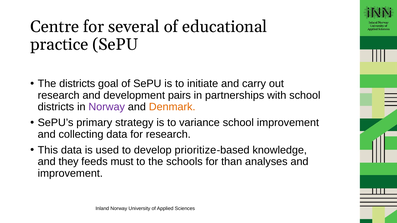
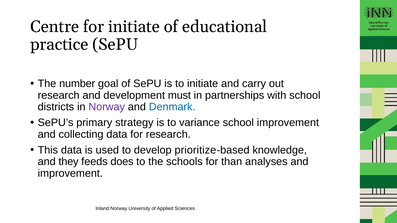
for several: several -> initiate (134, 27)
The districts: districts -> number (77, 84)
pairs: pairs -> must (179, 95)
Denmark colour: orange -> blue (172, 107)
must: must -> does (122, 162)
